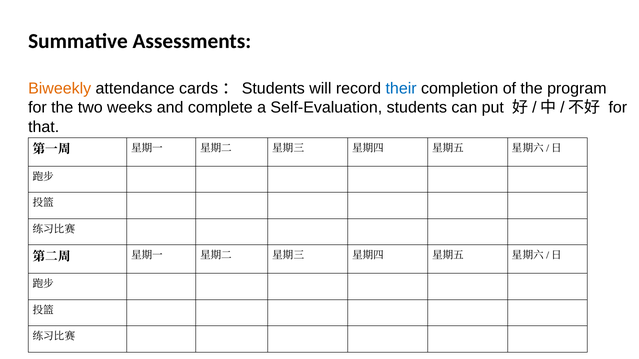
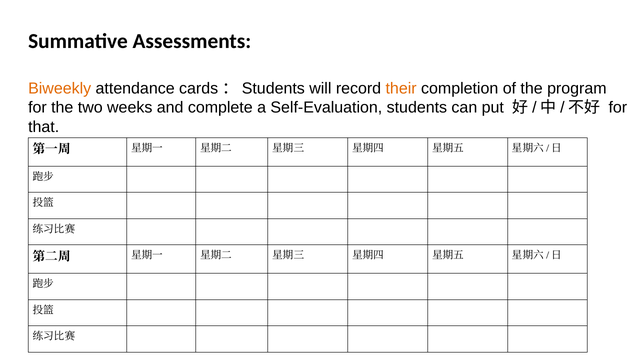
their colour: blue -> orange (401, 89)
